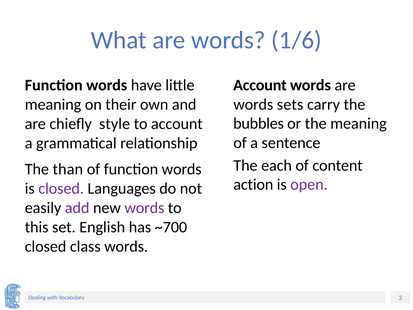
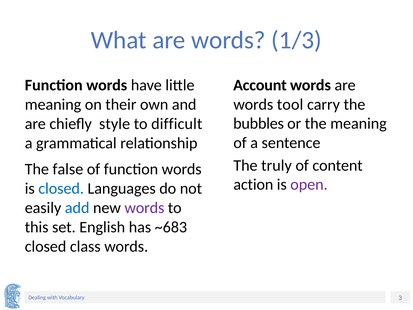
1/6: 1/6 -> 1/3 (297, 40)
sets: sets -> tool (290, 104)
to account: account -> difficult (177, 124)
each: each -> truly (276, 165)
than: than -> false (68, 169)
closed colour: purple -> blue (61, 188)
add colour: purple -> blue (77, 208)
~700: ~700 -> ~683 (171, 227)
